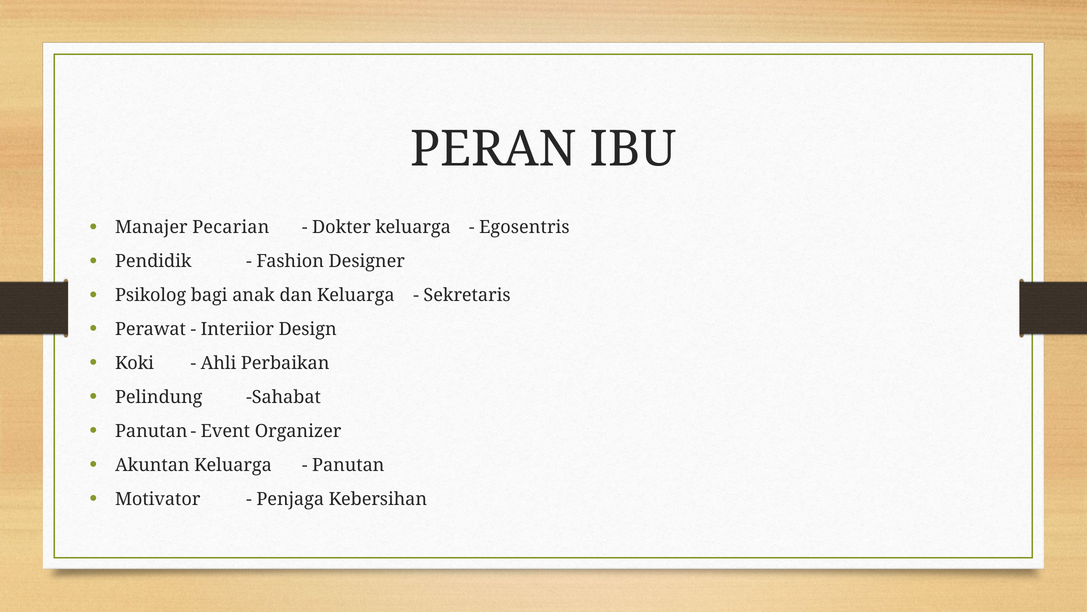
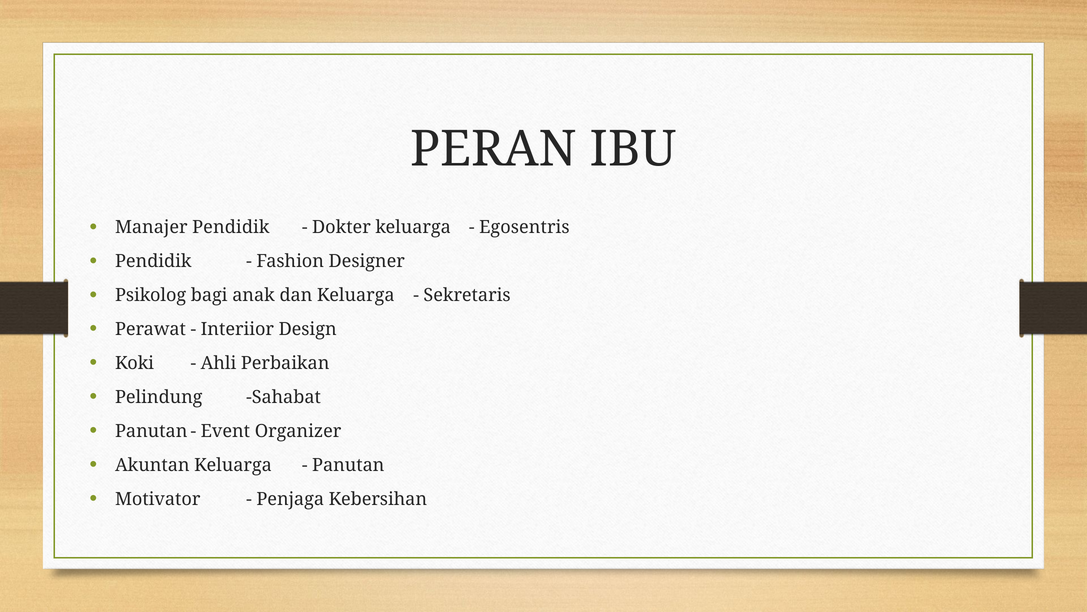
Manajer Pecarian: Pecarian -> Pendidik (231, 227)
